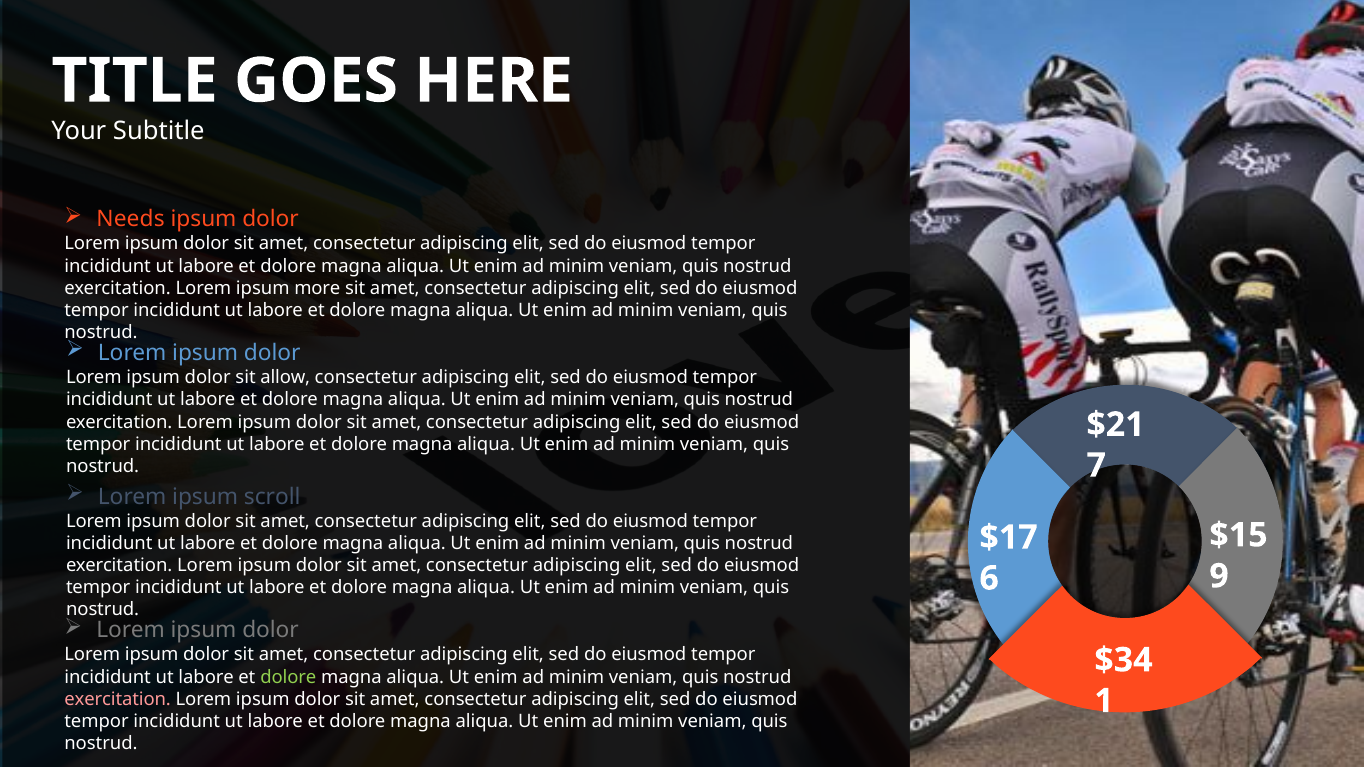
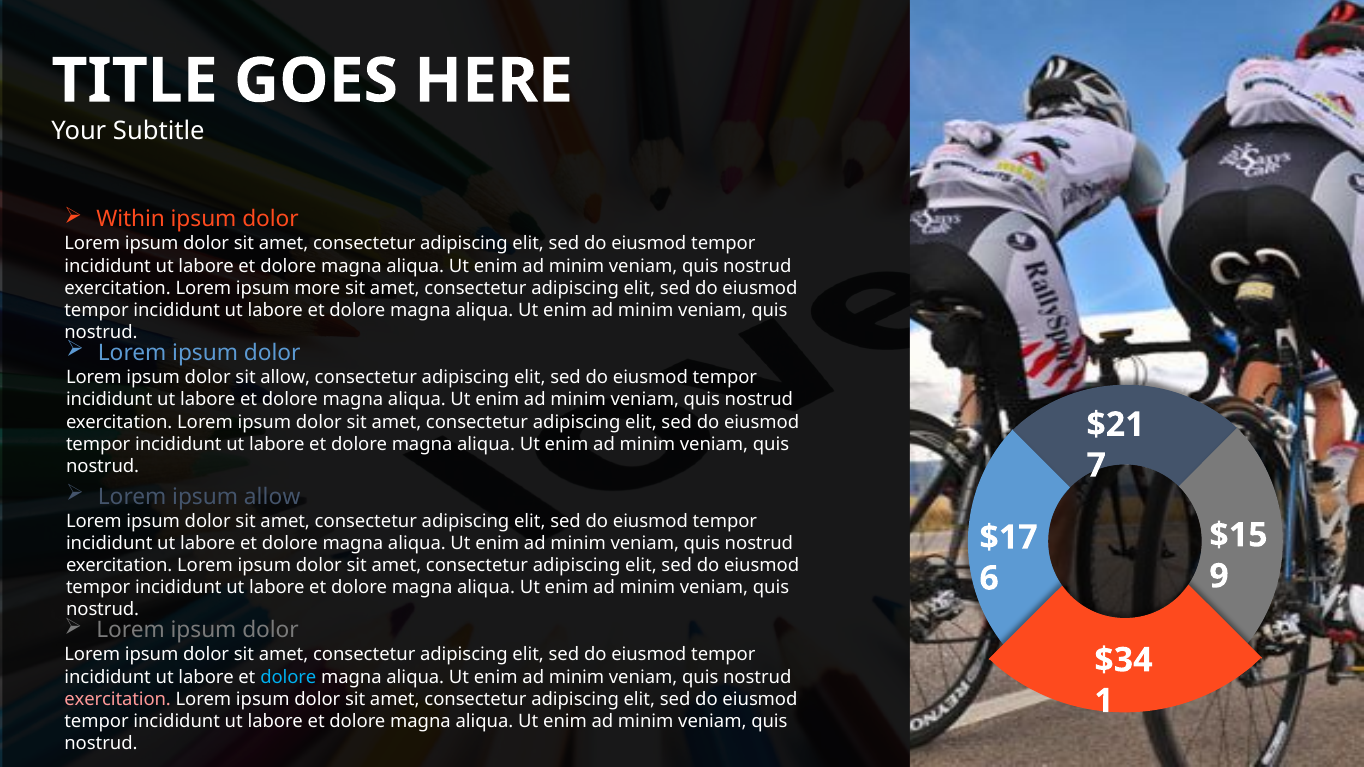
Needs: Needs -> Within (131, 219)
ipsum scroll: scroll -> allow (272, 497)
dolore colour: light green -> light blue (288, 677)
